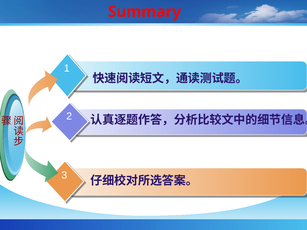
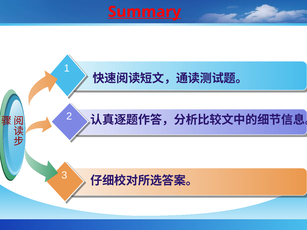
Summary underline: none -> present (144, 12)
